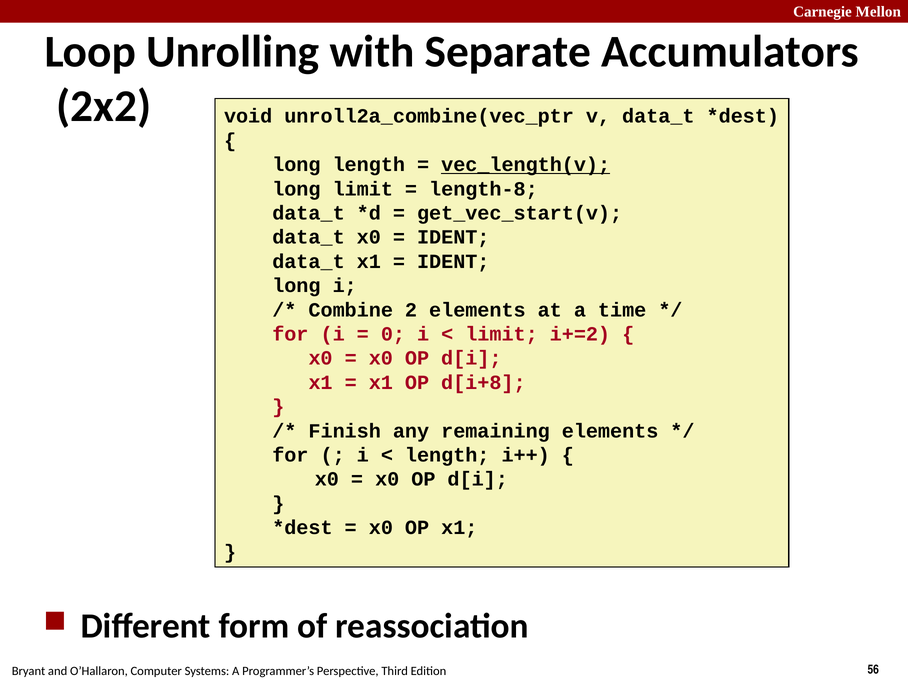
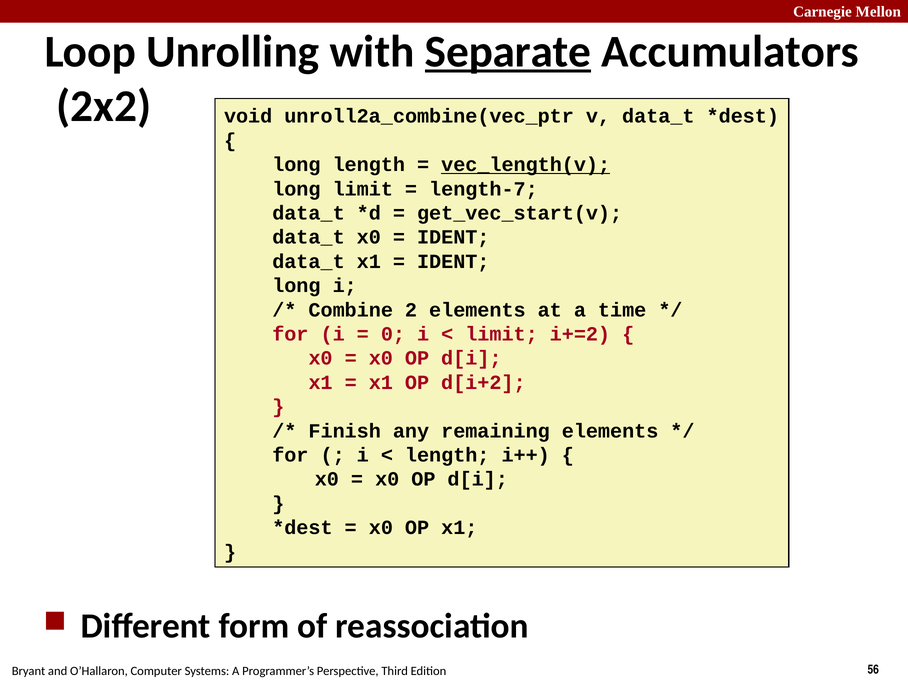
Separate underline: none -> present (508, 52)
length-8: length-8 -> length-7 (483, 189)
d[i+8: d[i+8 -> d[i+2 (483, 383)
